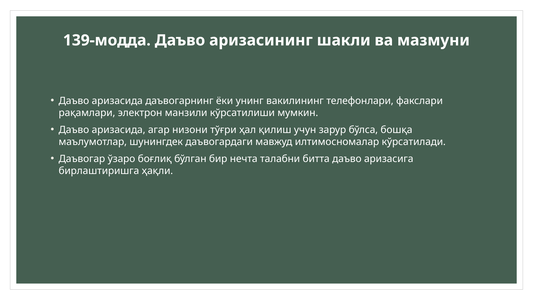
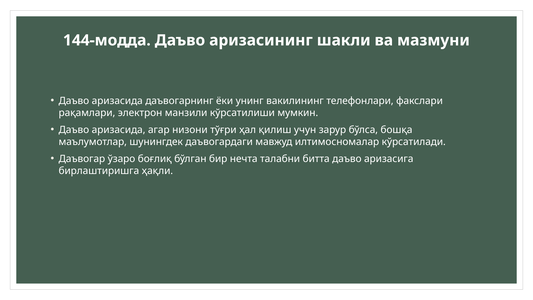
139-модда: 139-модда -> 144-модда (107, 40)
